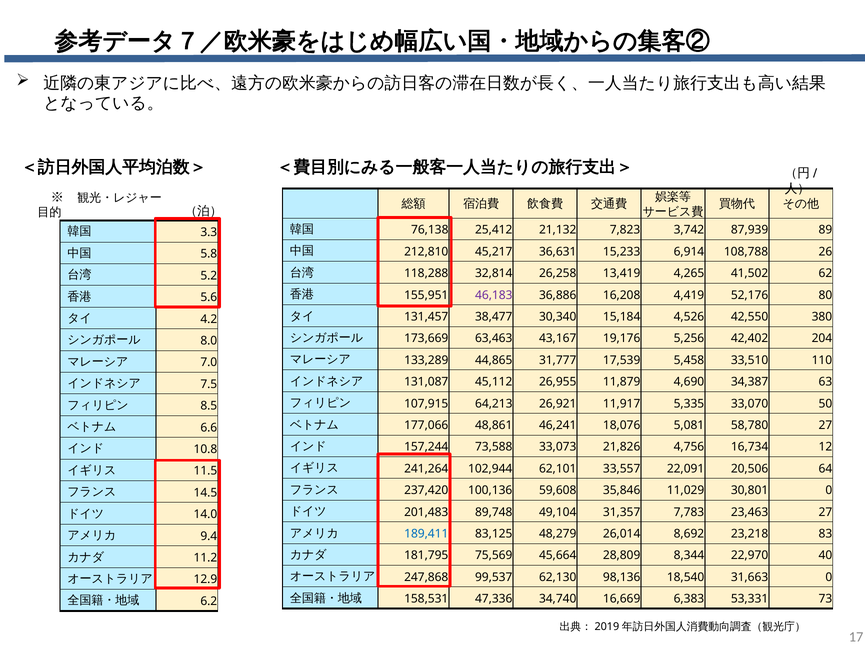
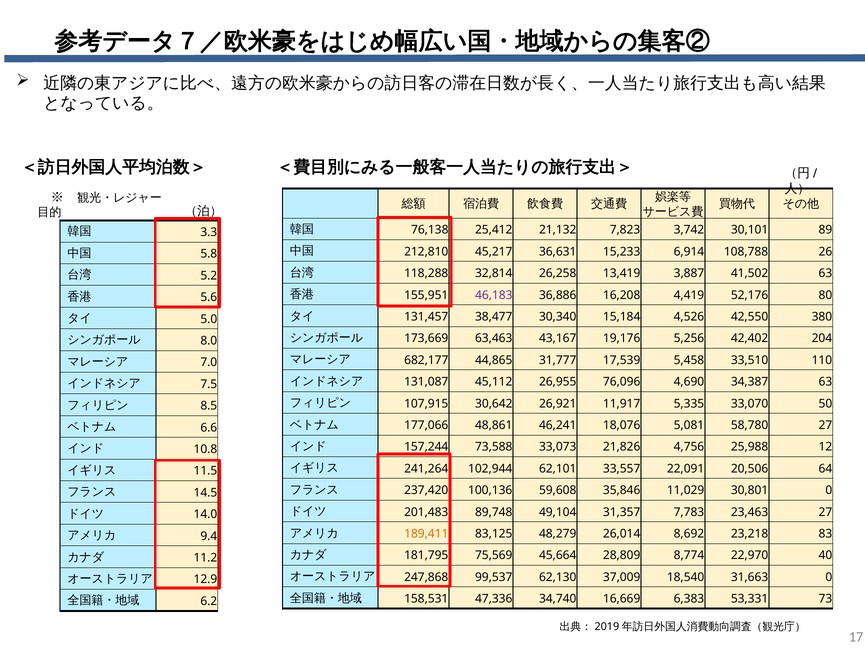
87,939: 87,939 -> 30,101 (750, 230)
4,265: 4,265 -> 3,887 (689, 273)
41,502 62: 62 -> 63 (825, 273)
4.2: 4.2 -> 5.0 (209, 319)
133,289: 133,289 -> 682,177 (426, 360)
11,879: 11,879 -> 76,096 (622, 382)
64,213: 64,213 -> 30,642 (494, 403)
16,734: 16,734 -> 25,988 (750, 447)
189,411 colour: blue -> orange (426, 534)
8,344: 8,344 -> 8,774 (689, 555)
98,136: 98,136 -> 37,009 (622, 577)
